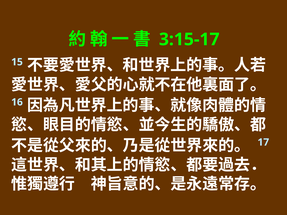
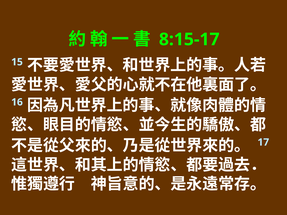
3:15-17: 3:15-17 -> 8:15-17 (189, 39)
